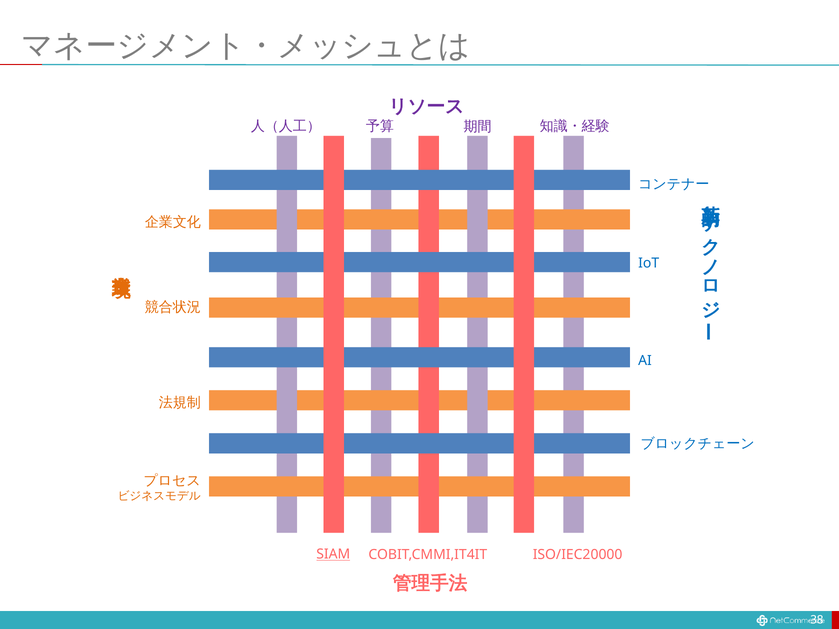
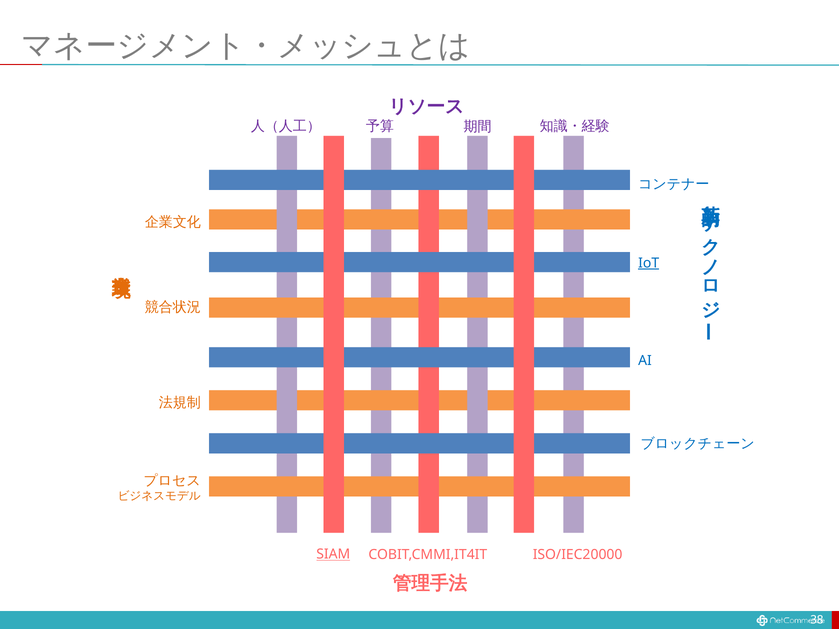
IoT underline: none -> present (649, 263)
